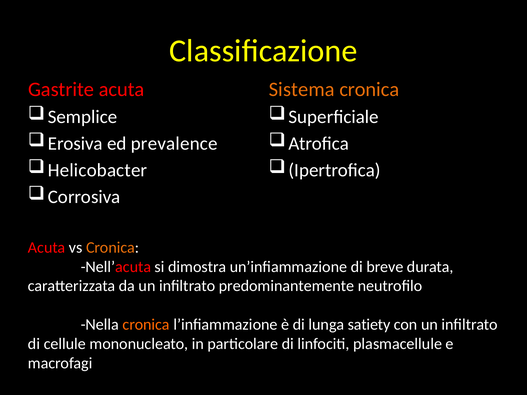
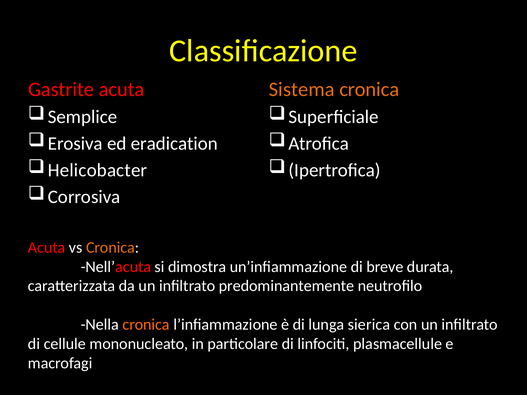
prevalence: prevalence -> eradication (174, 144)
satiety: satiety -> sierica (369, 325)
